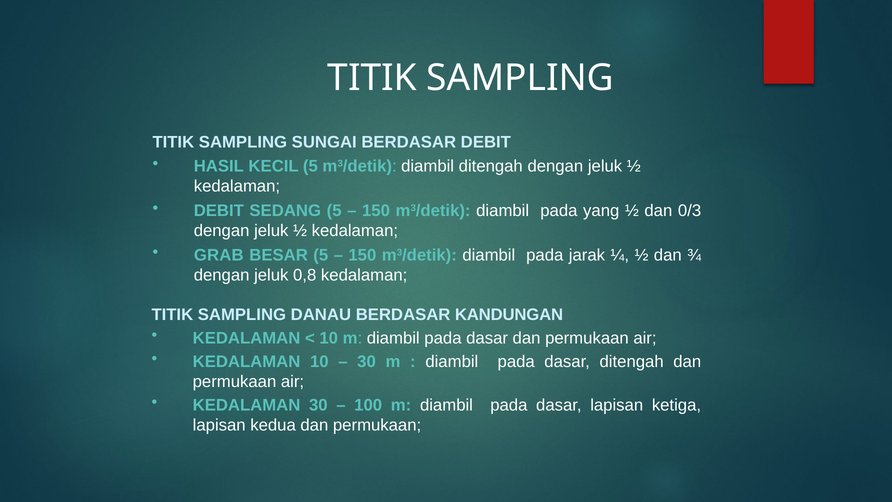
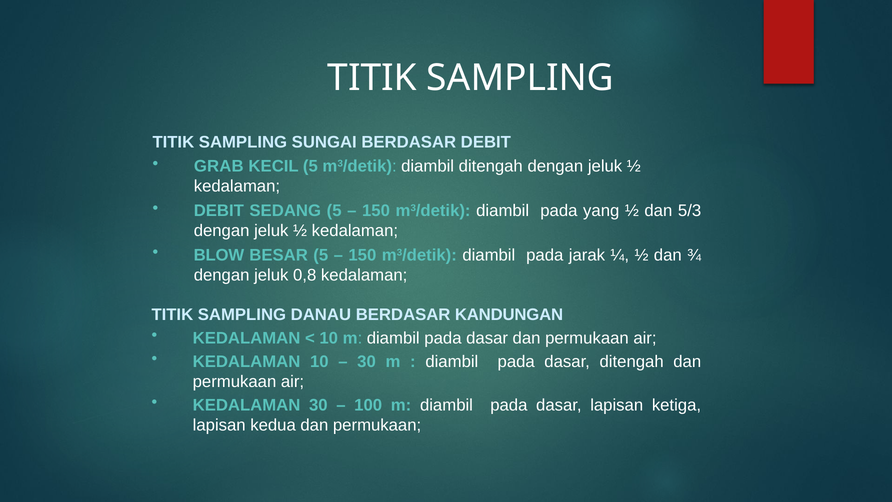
HASIL: HASIL -> GRAB (219, 166)
0/3: 0/3 -> 5/3 (690, 211)
GRAB: GRAB -> BLOW (219, 255)
